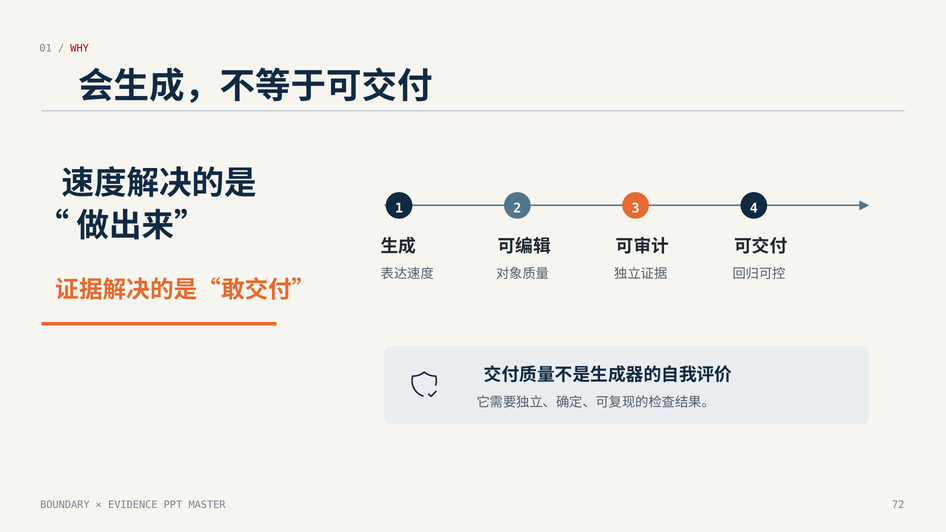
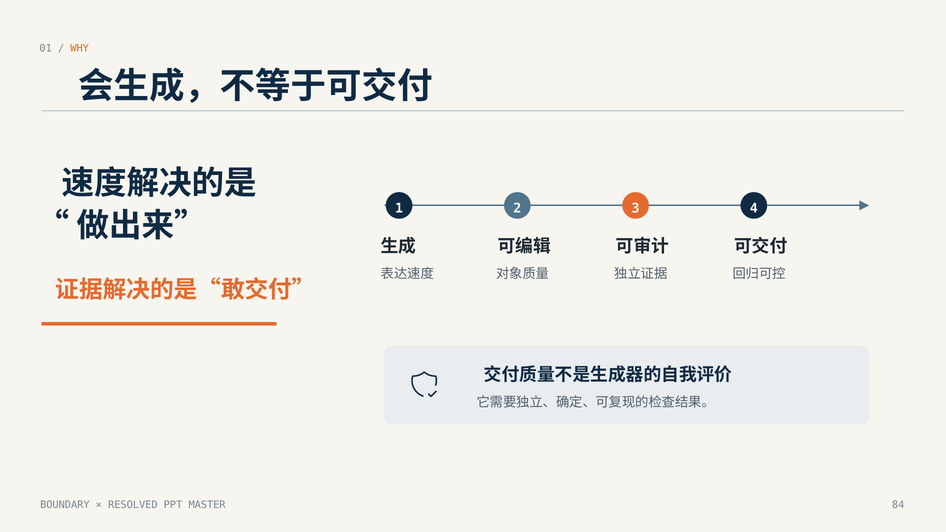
WHY colour: red -> orange (80, 48)
EVIDENCE: EVIDENCE -> RESOLVED (133, 505)
72: 72 -> 84 (898, 505)
